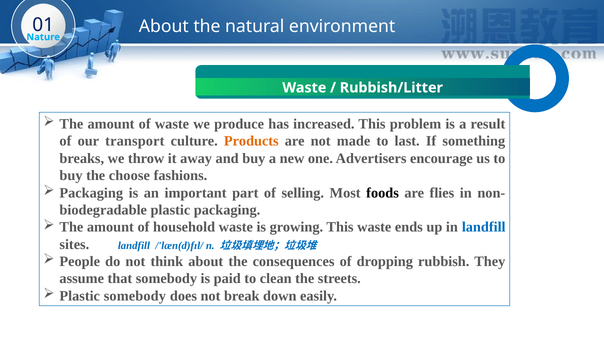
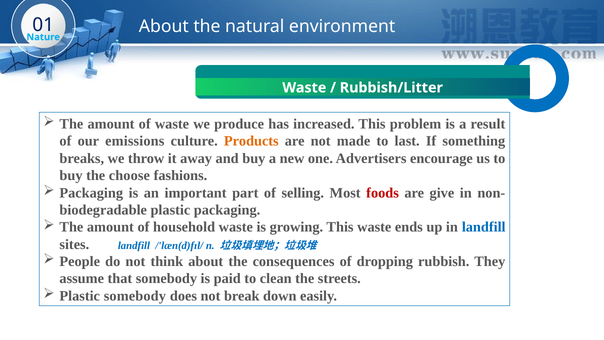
transport: transport -> emissions (135, 141)
foods colour: black -> red (383, 193)
flies: flies -> give (442, 193)
